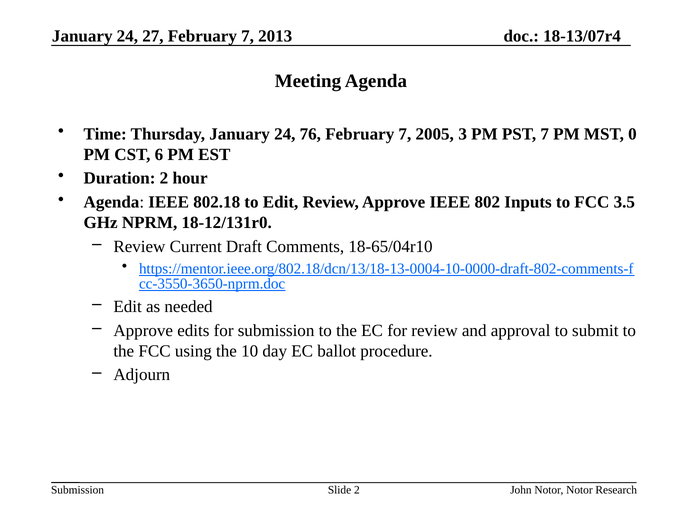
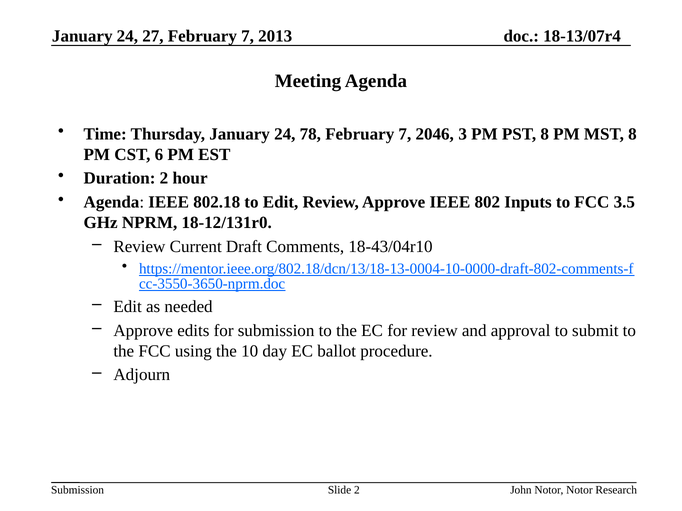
76: 76 -> 78 (310, 134)
2005: 2005 -> 2046 (435, 134)
PST 7: 7 -> 8 (545, 134)
MST 0: 0 -> 8 (632, 134)
18-65/04r10: 18-65/04r10 -> 18-43/04r10 (391, 247)
